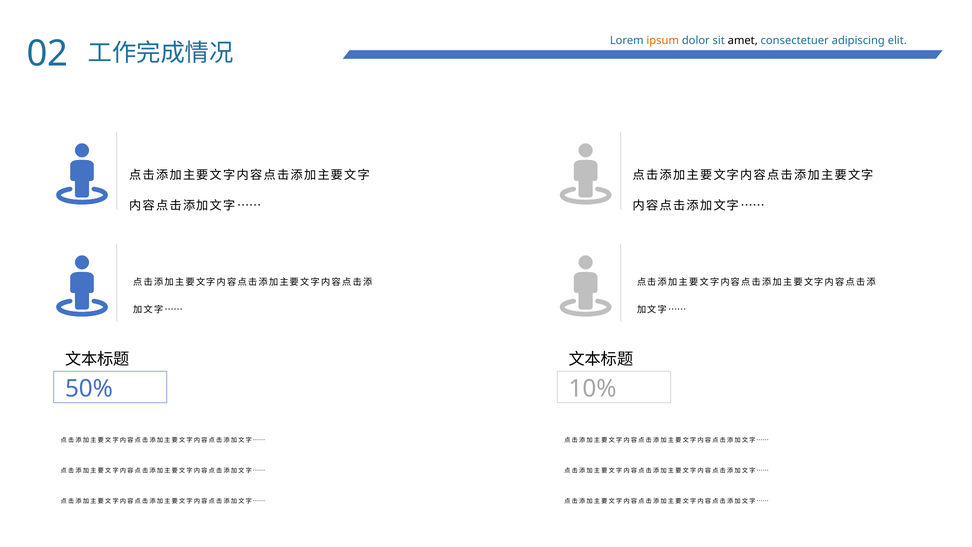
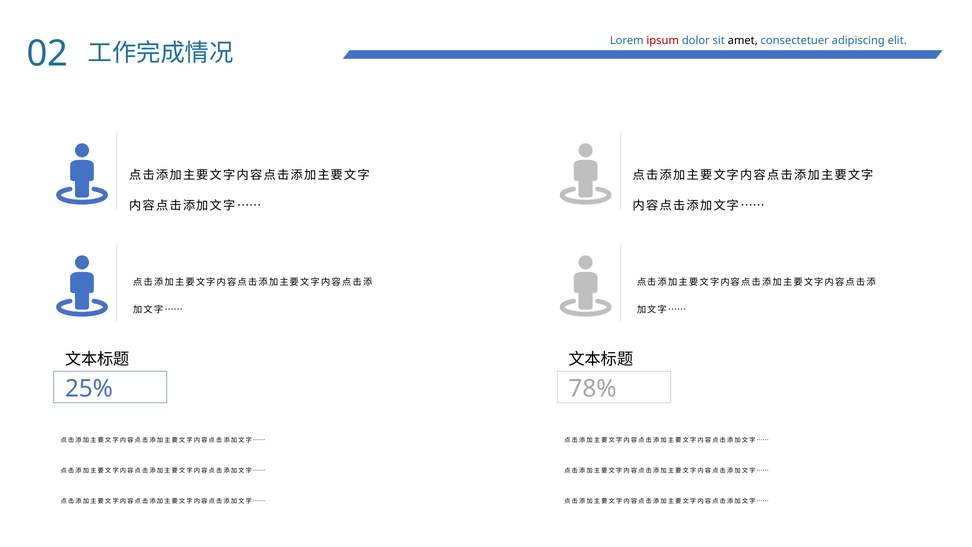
ipsum colour: orange -> red (663, 40)
50%: 50% -> 25% (89, 389)
10%: 10% -> 78% (593, 389)
